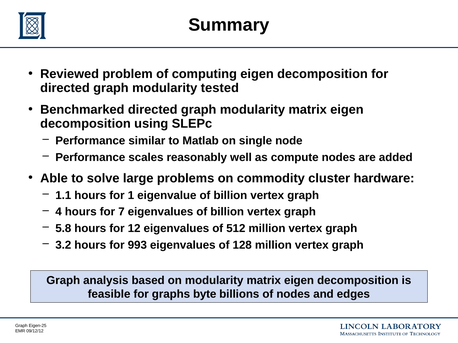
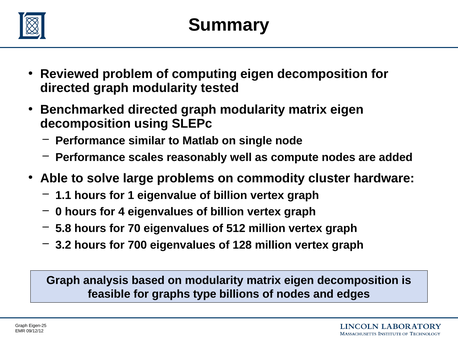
4: 4 -> 0 (59, 212)
7: 7 -> 4 (121, 212)
12: 12 -> 70 (134, 229)
993: 993 -> 700 (137, 245)
byte: byte -> type (205, 295)
